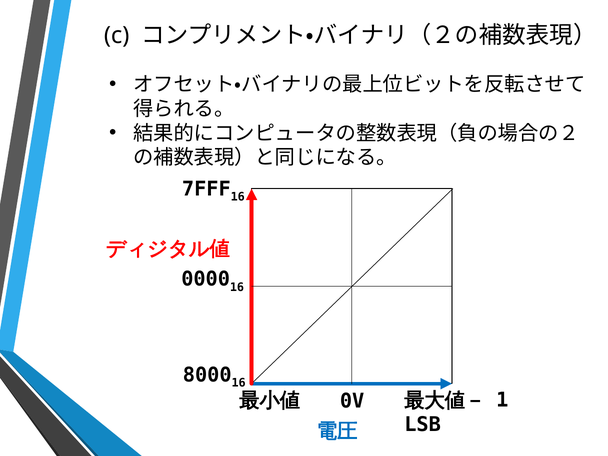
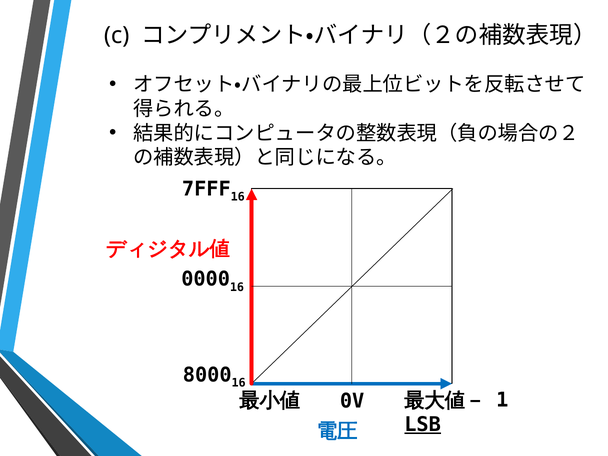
LSB underline: none -> present (423, 425)
